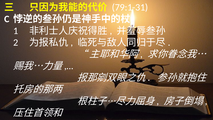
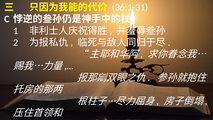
79:1-31: 79:1-31 -> 36:1-31 (130, 7)
